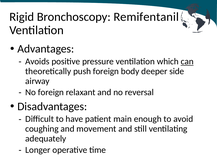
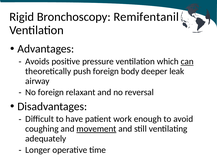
side: side -> leak (177, 71)
main: main -> work (123, 119)
movement underline: none -> present (96, 129)
